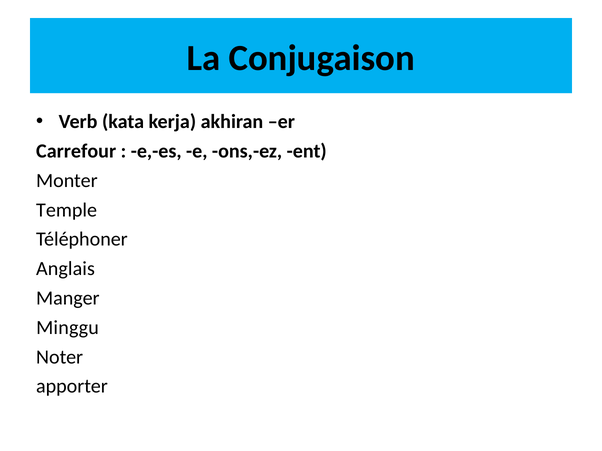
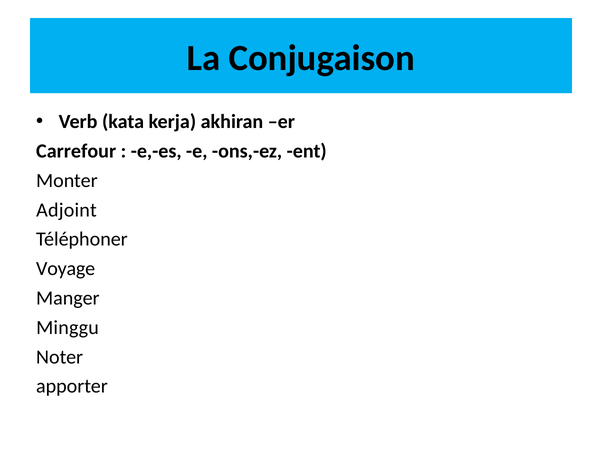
Temple: Temple -> Adjoint (66, 210)
Anglais: Anglais -> Voyage (66, 269)
